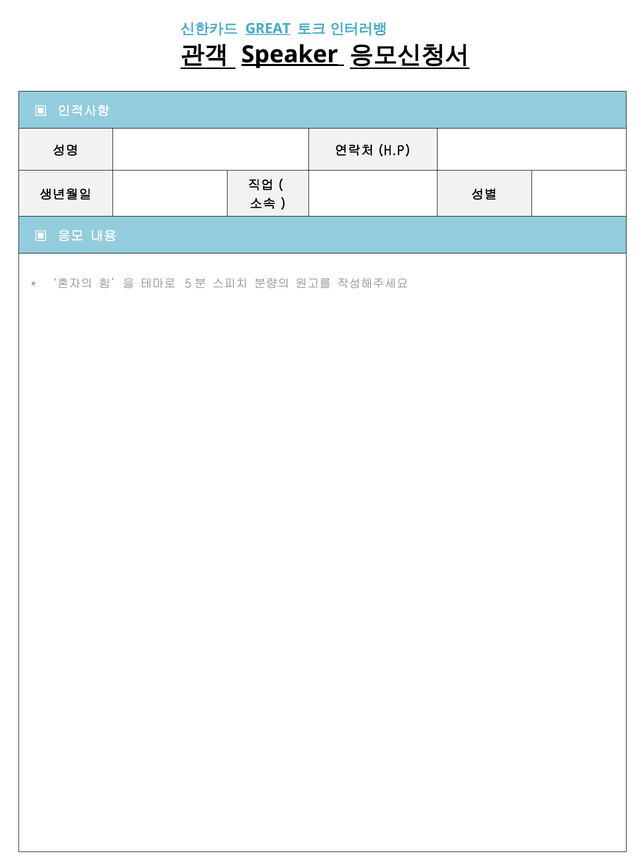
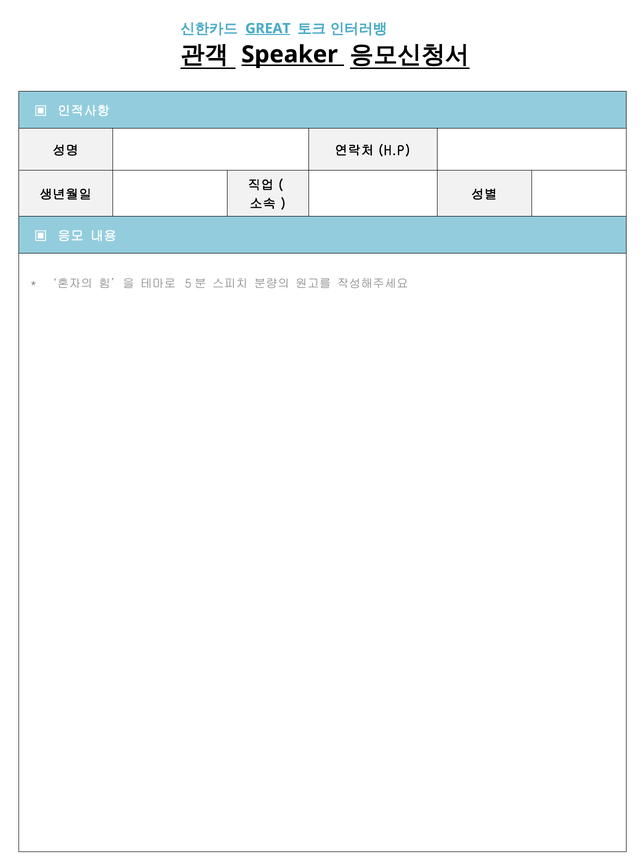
Speaker underline: present -> none (290, 55)
